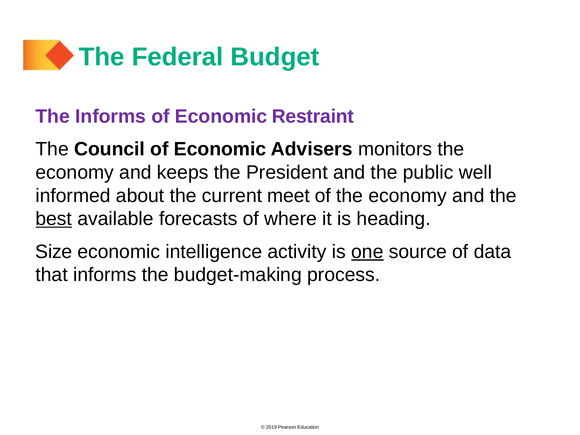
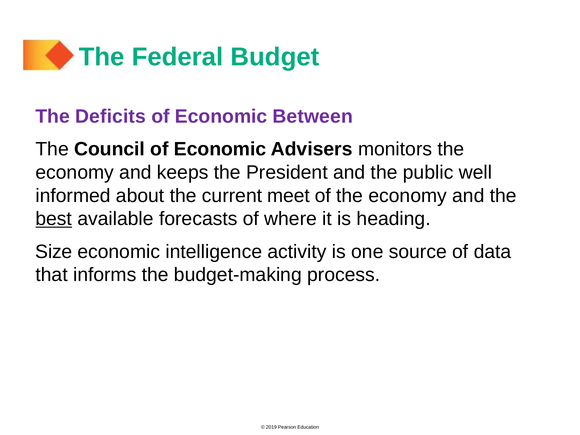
The Informs: Informs -> Deficits (111, 116)
Restraint: Restraint -> Between (313, 116)
one underline: present -> none (367, 252)
